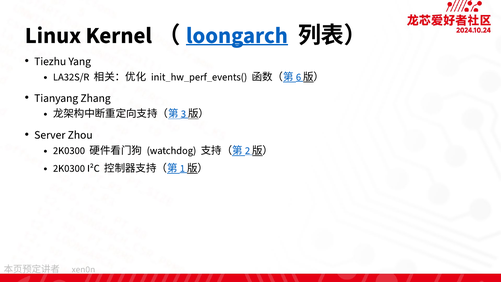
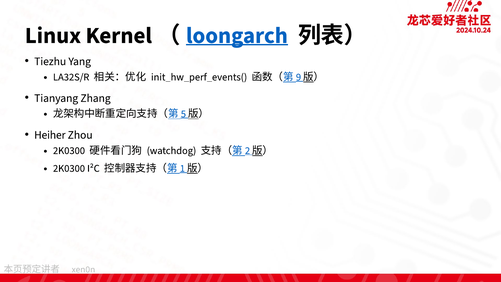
6: 6 -> 9 (299, 77)
3: 3 -> 5 (183, 114)
Server: Server -> Heiher (50, 135)
